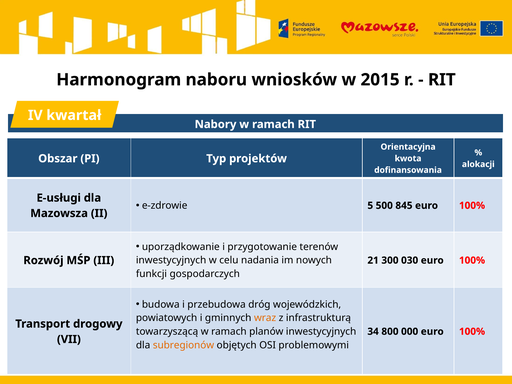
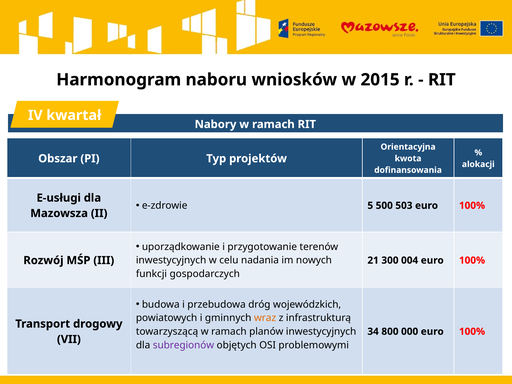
845: 845 -> 503 (404, 206)
030: 030 -> 004 (410, 260)
subregionów colour: orange -> purple (183, 345)
